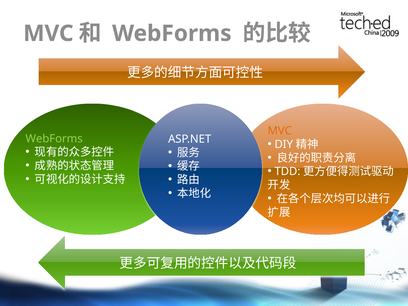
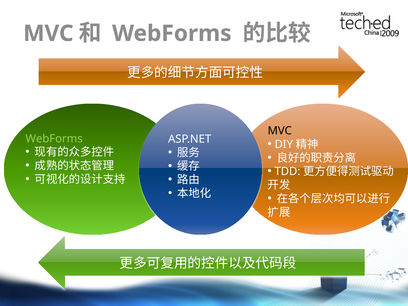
MVC colour: orange -> black (280, 131)
